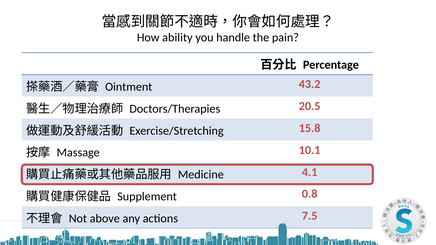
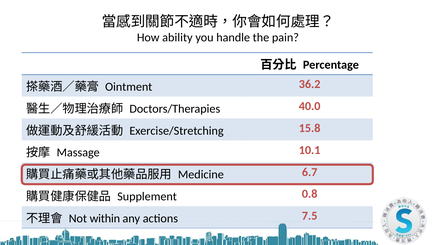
43.2: 43.2 -> 36.2 (310, 84)
20.5: 20.5 -> 40.0 (310, 106)
4.1: 4.1 -> 6.7 (310, 172)
above: above -> within (105, 219)
